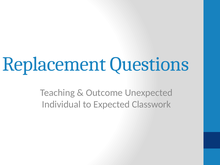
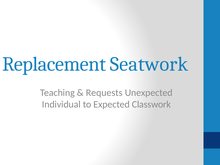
Questions: Questions -> Seatwork (149, 64)
Outcome: Outcome -> Requests (104, 93)
